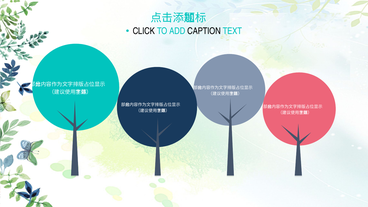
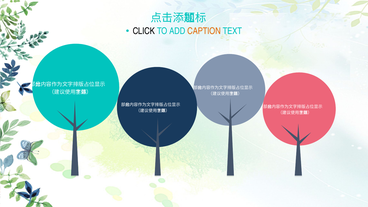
CAPTION colour: black -> orange (204, 31)
